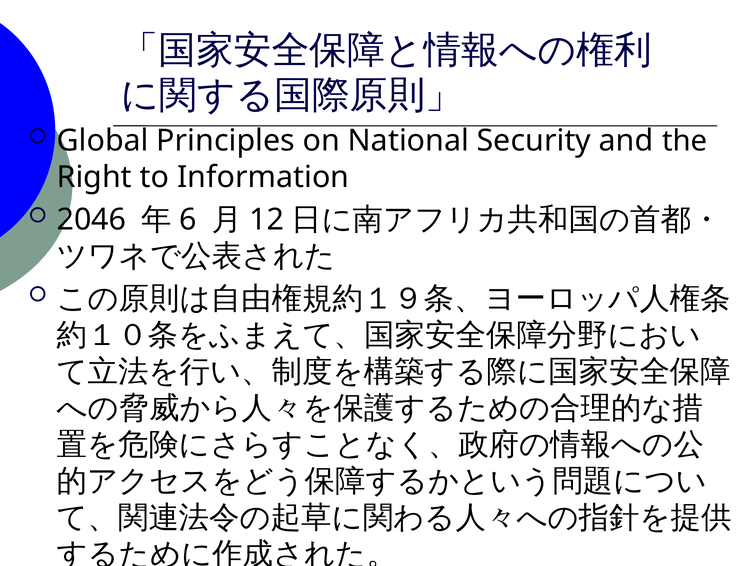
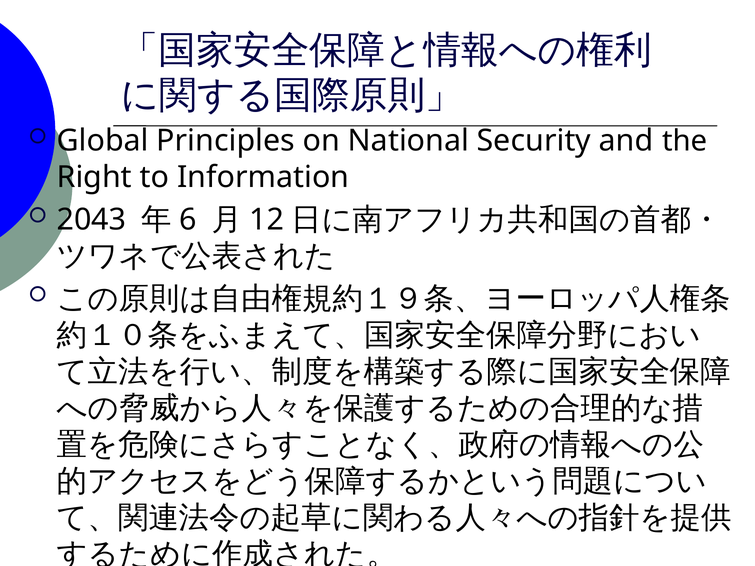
2046: 2046 -> 2043 (91, 220)
